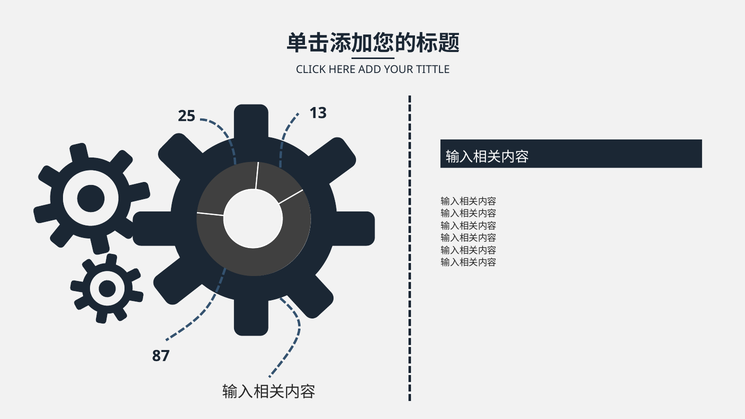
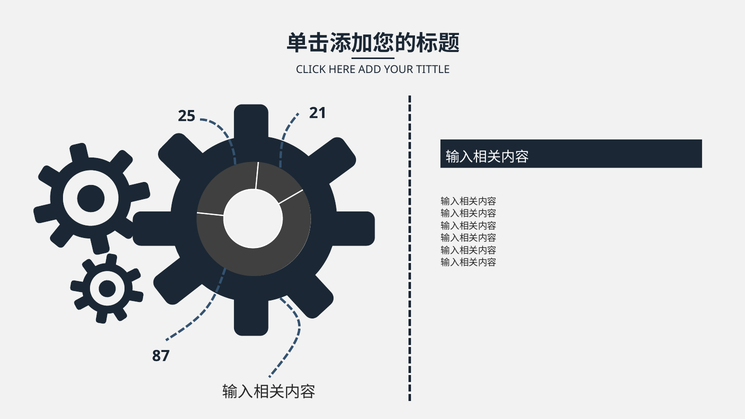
13: 13 -> 21 (318, 113)
